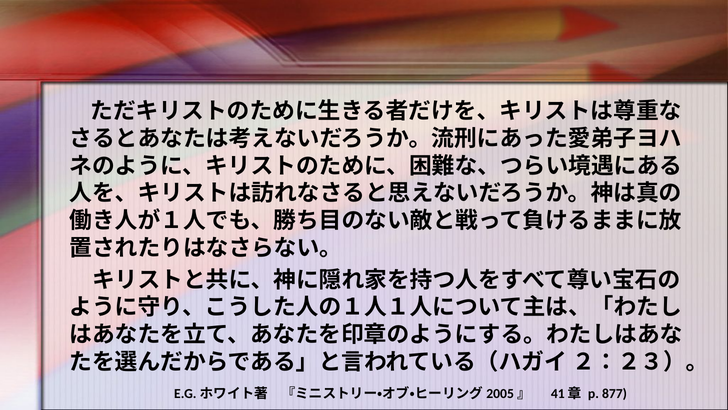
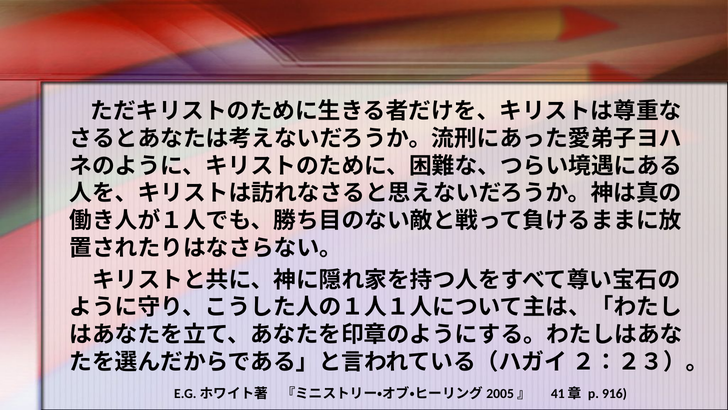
877: 877 -> 916 (614, 393)
